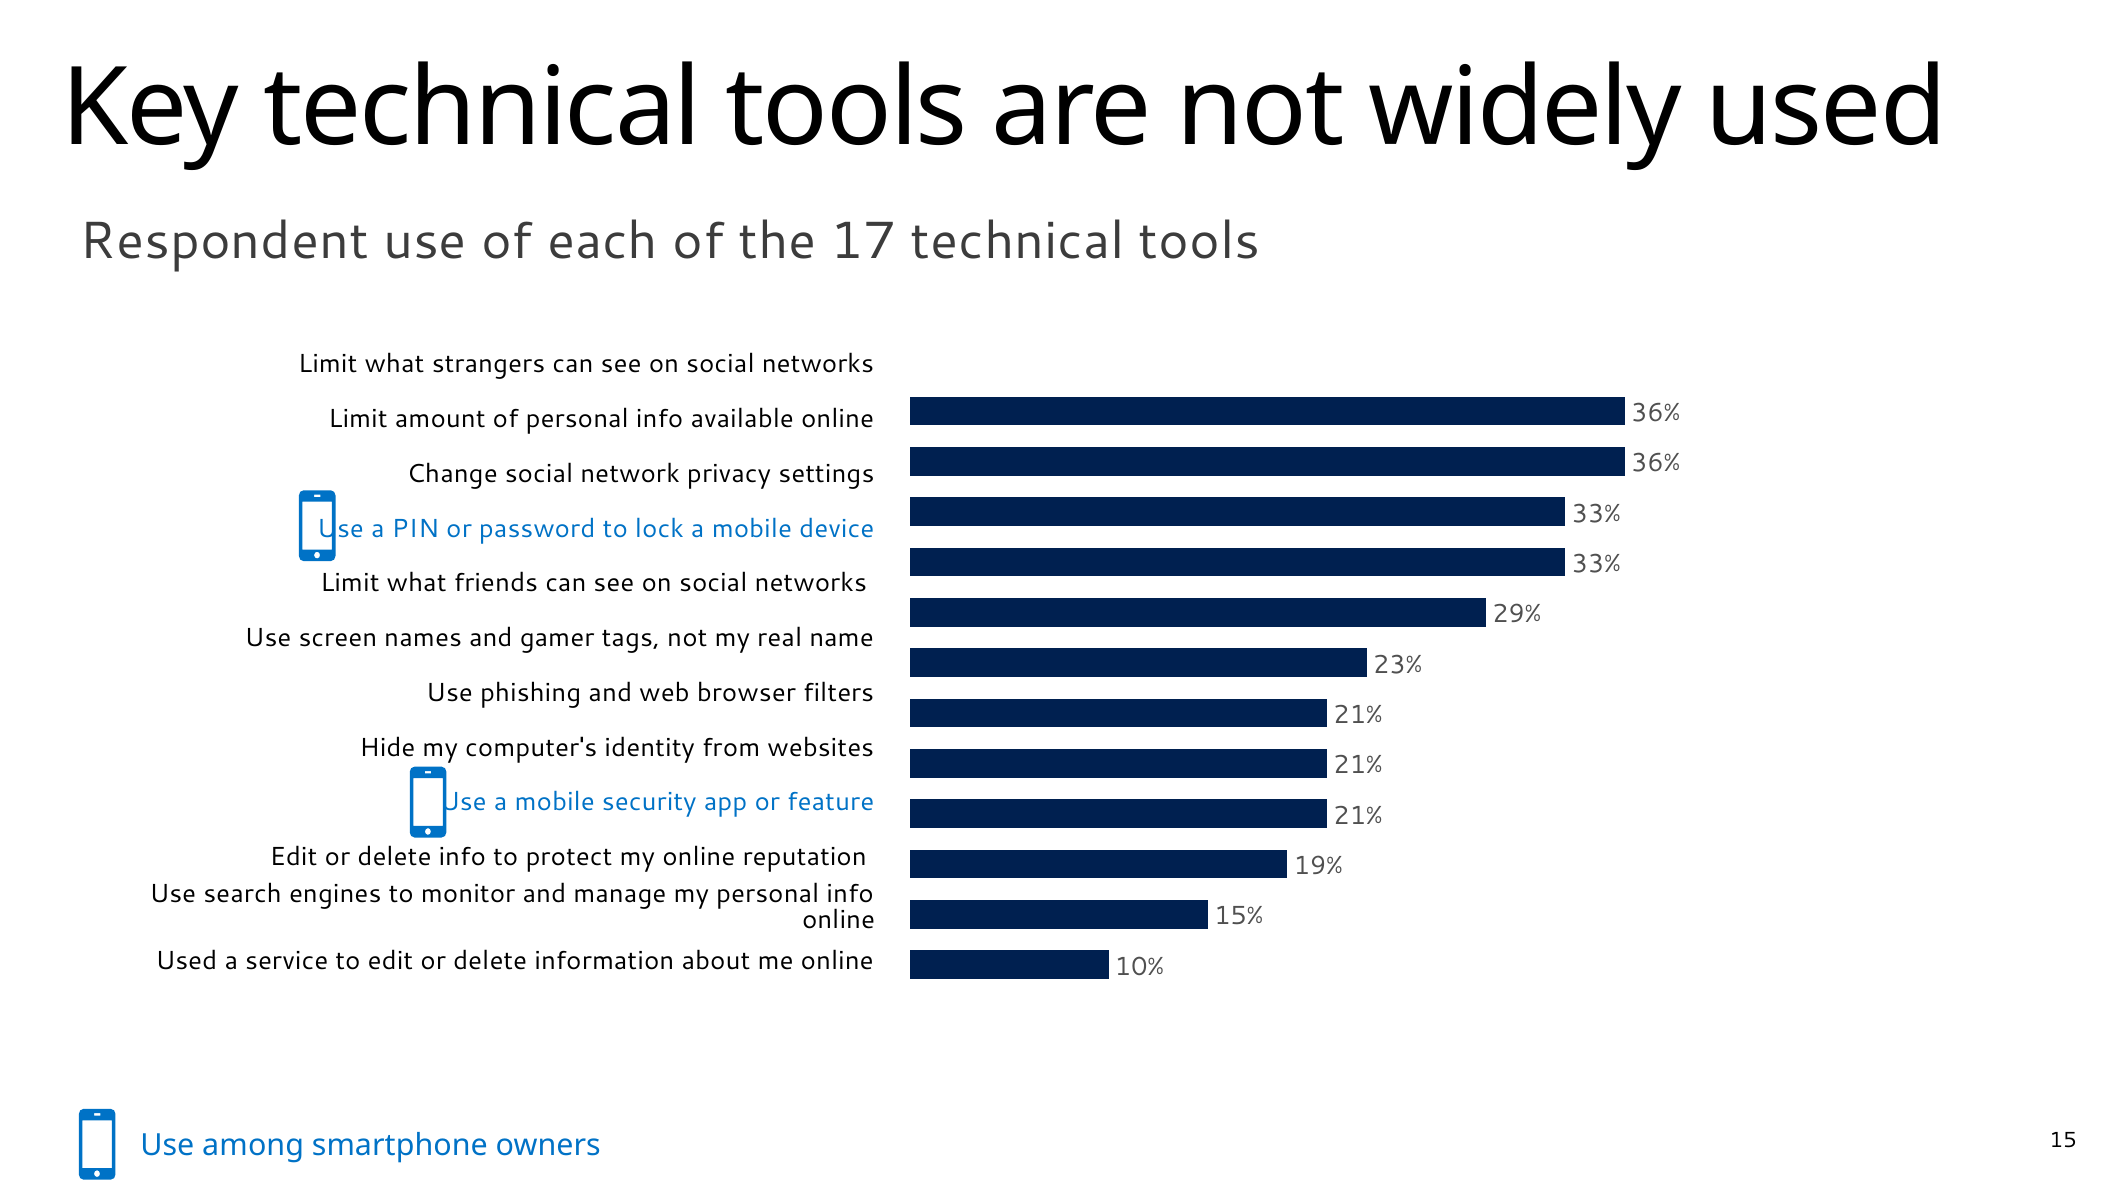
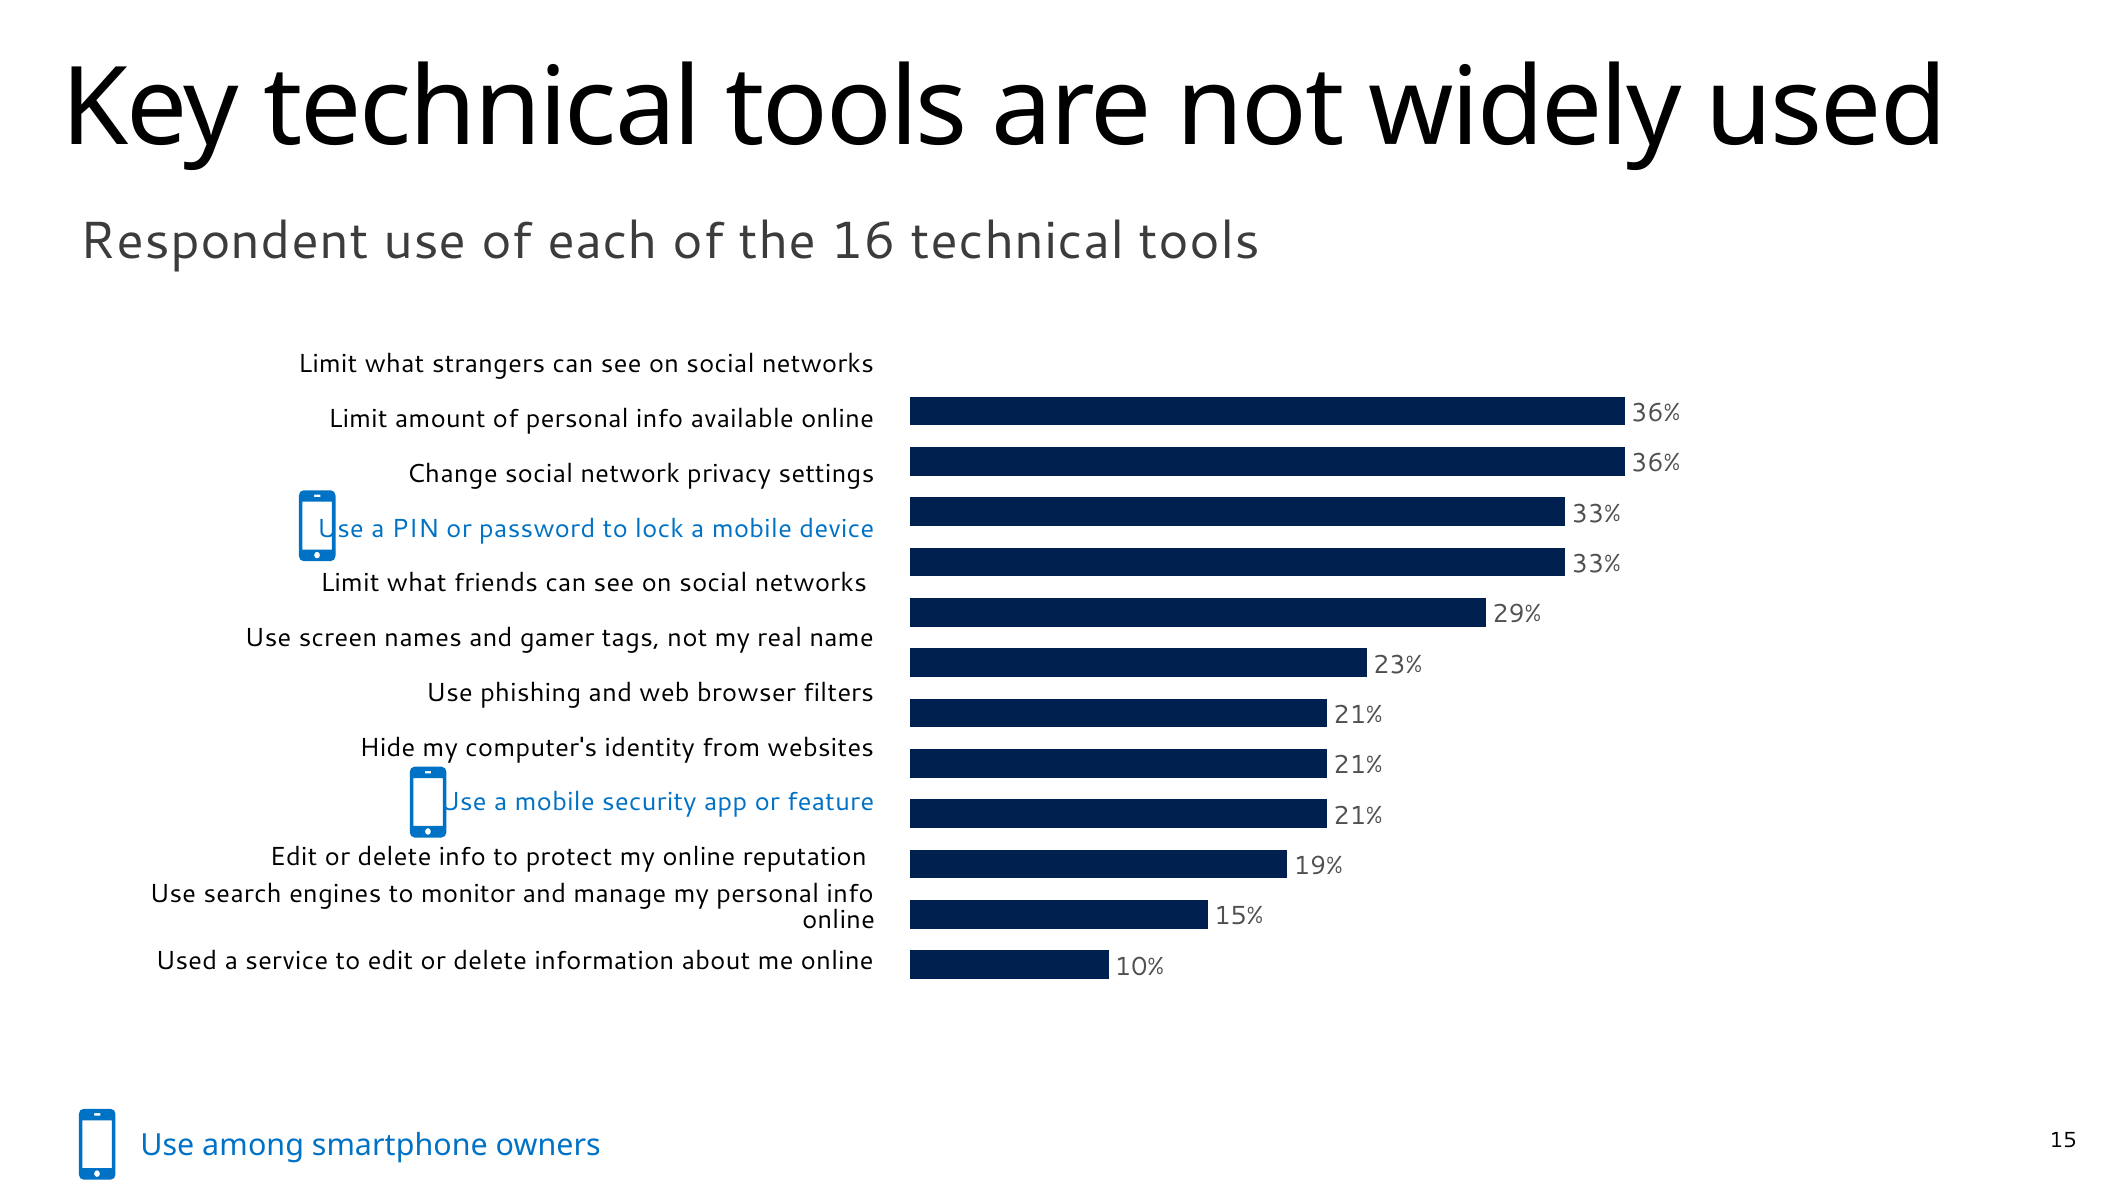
17: 17 -> 16 (864, 241)
